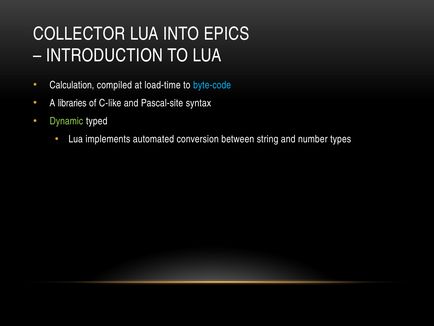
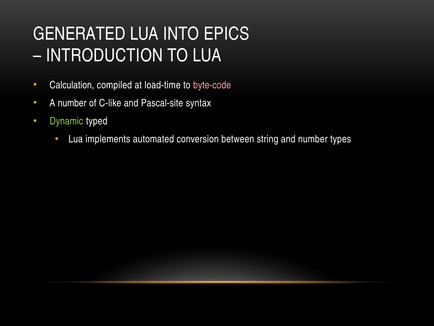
COLLECTOR: COLLECTOR -> GENERATED (79, 34)
byte-code colour: light blue -> pink (212, 85)
A libraries: libraries -> number (72, 103)
